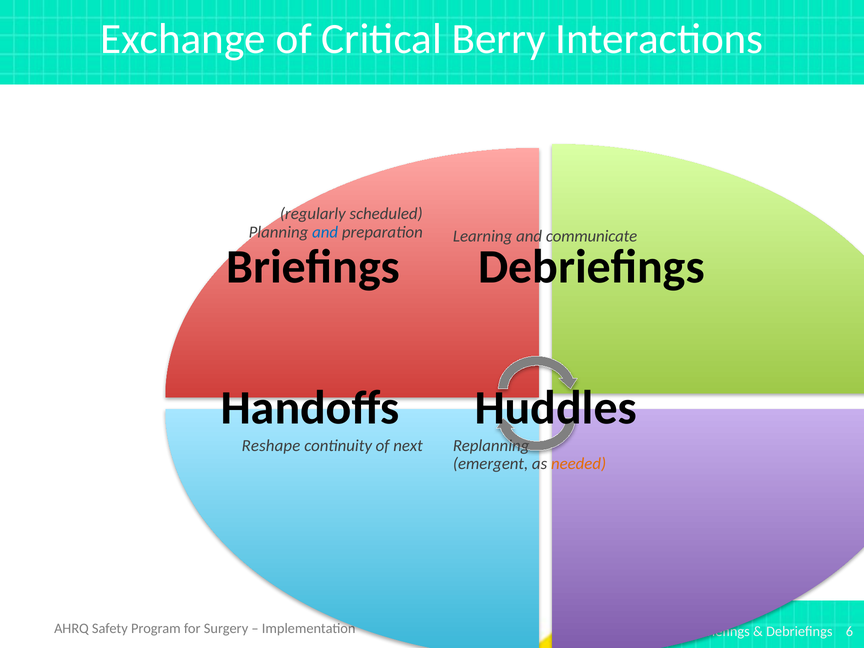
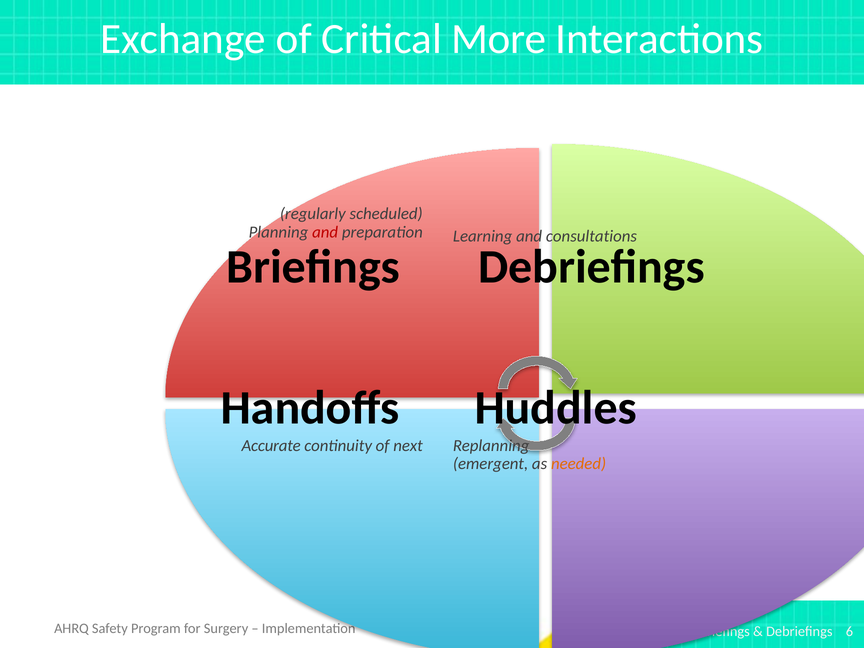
Berry: Berry -> More (499, 39)
and colour: blue -> red (325, 232)
communicate: communicate -> consultations (591, 236)
Reshape: Reshape -> Accurate (271, 446)
